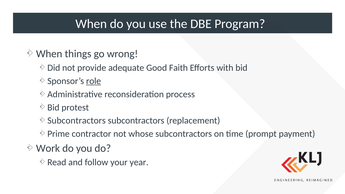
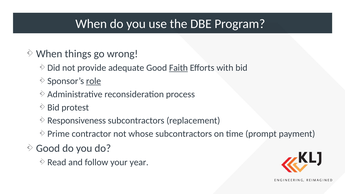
Faith underline: none -> present (178, 68)
Subcontractors: Subcontractors -> Responsiveness (77, 121)
Work: Work -> Good (48, 148)
